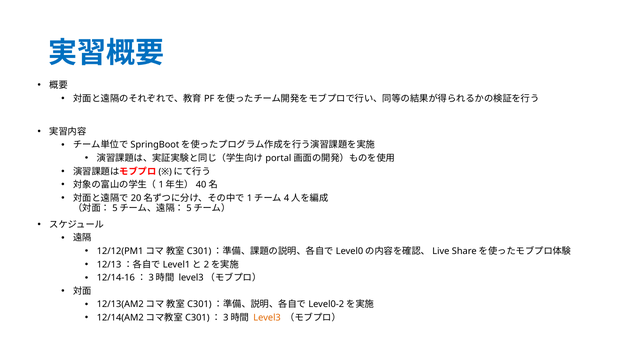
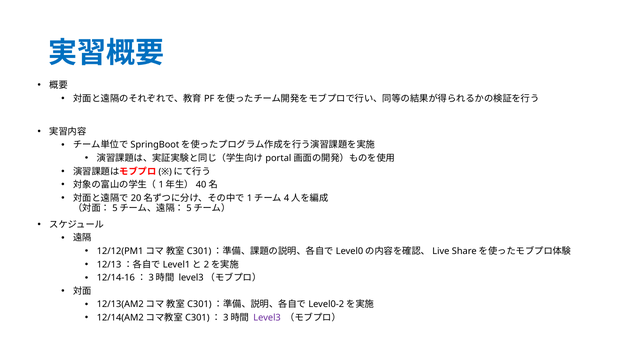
Level3 colour: orange -> purple (267, 317)
